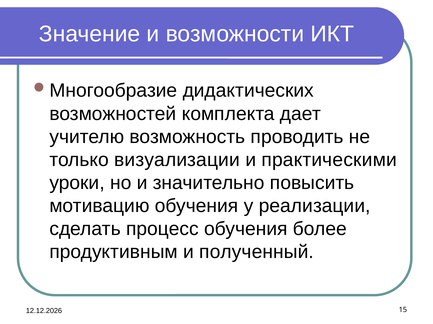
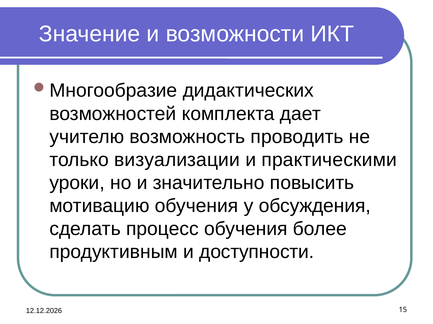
реализации: реализации -> обсуждения (315, 206)
полученный: полученный -> доступности (257, 253)
